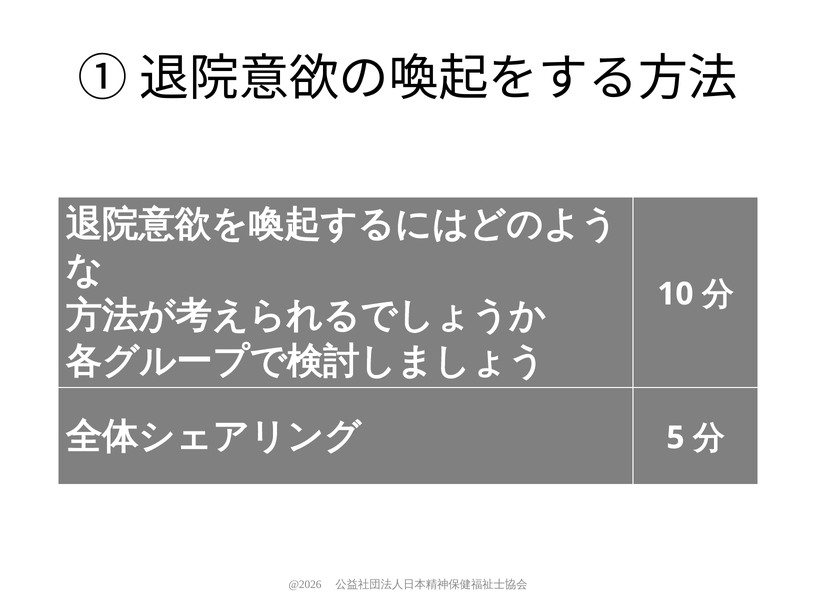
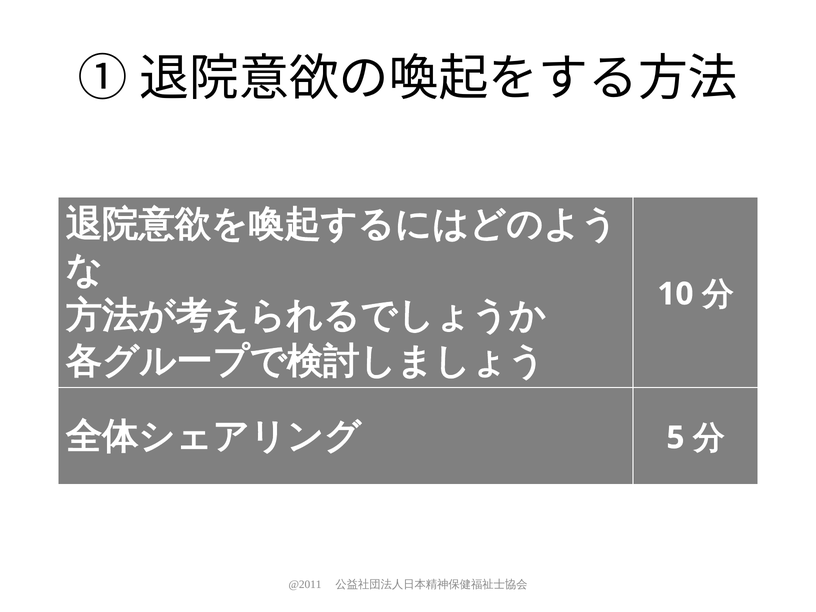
@2026: @2026 -> @2011 (305, 584)
